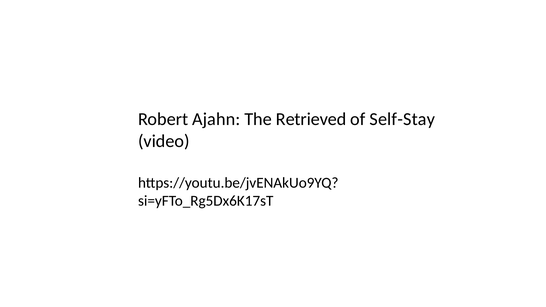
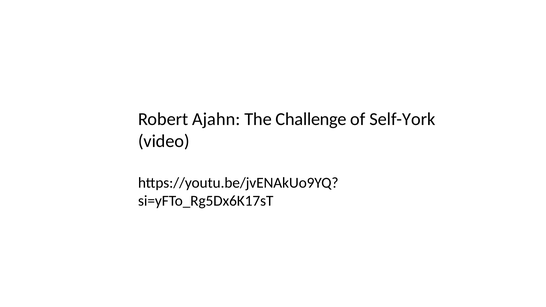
Retrieved: Retrieved -> Challenge (311, 119)
Self-Stay: Self-Stay -> Self-York (402, 119)
